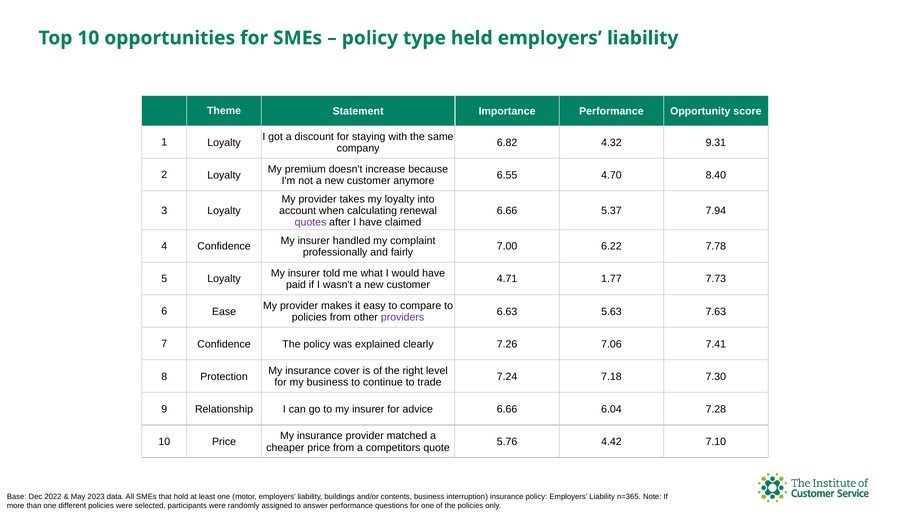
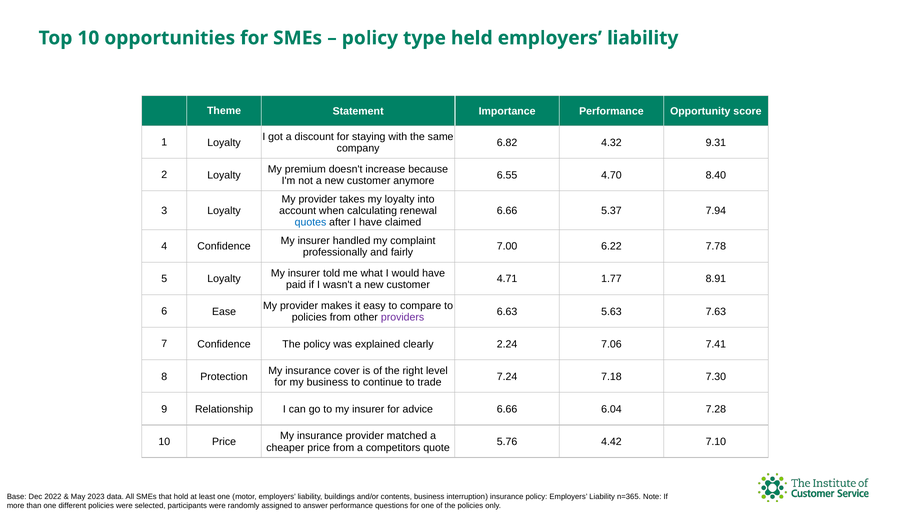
quotes colour: purple -> blue (311, 222)
7.73: 7.73 -> 8.91 (716, 279)
7.26: 7.26 -> 2.24 (507, 344)
